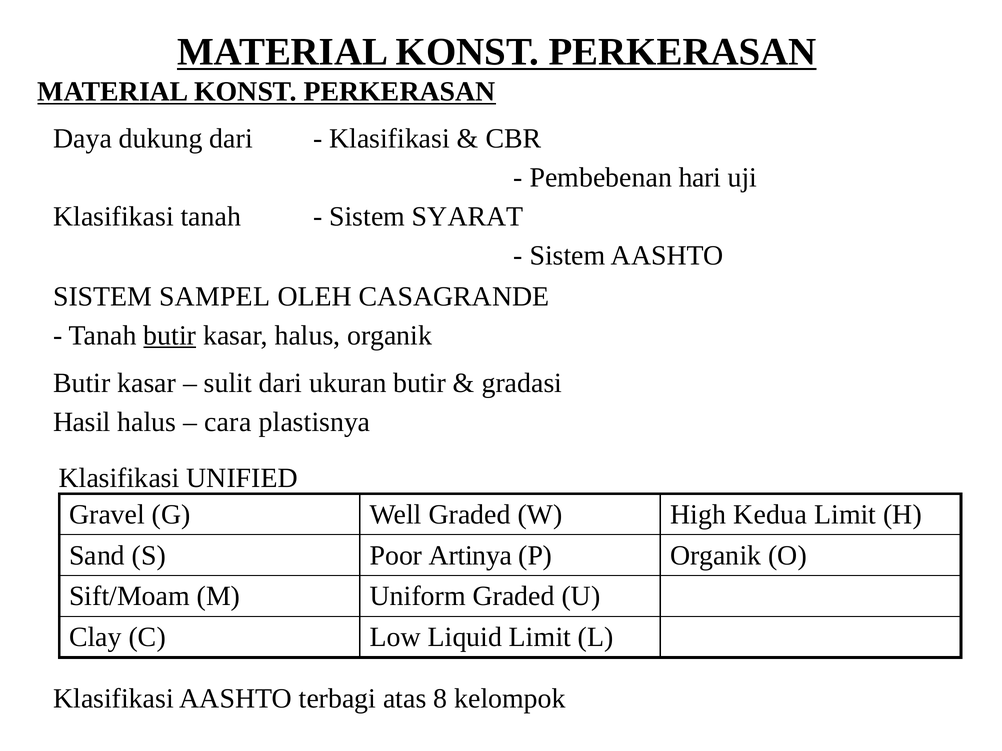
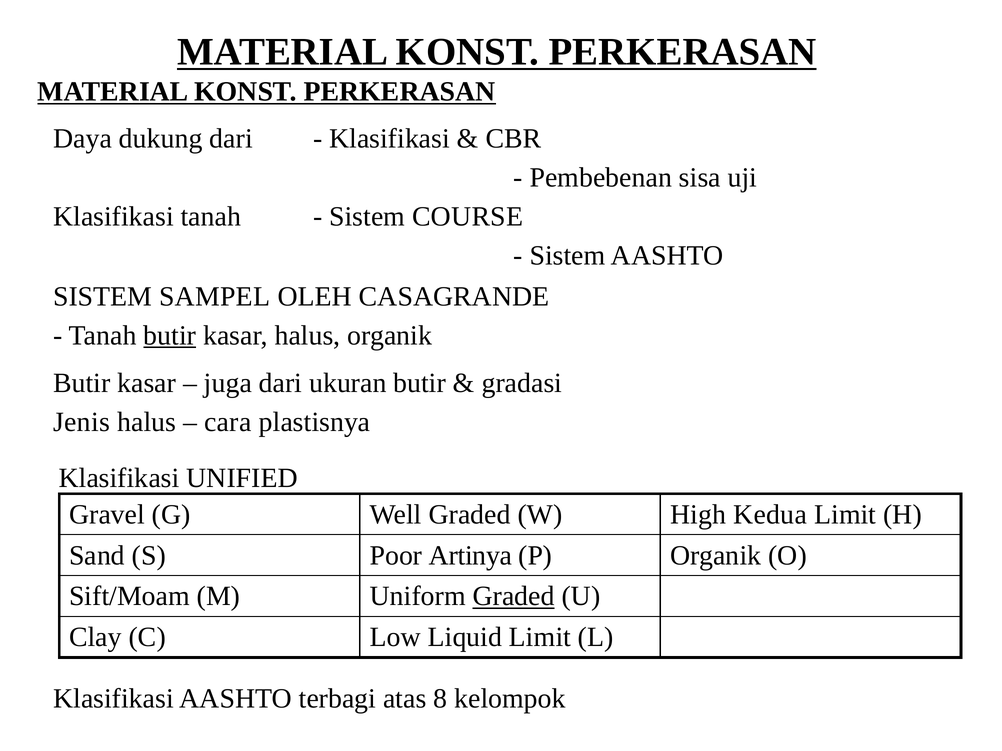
hari: hari -> sisa (700, 178)
SYARAT: SYARAT -> COURSE (468, 217)
sulit: sulit -> juga (228, 383)
Hasil: Hasil -> Jenis (82, 422)
Graded underline: none -> present (514, 597)
